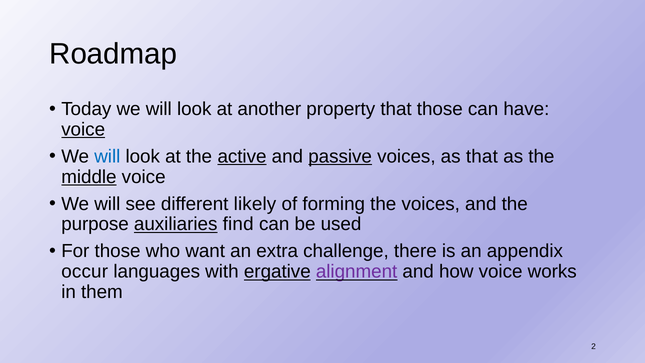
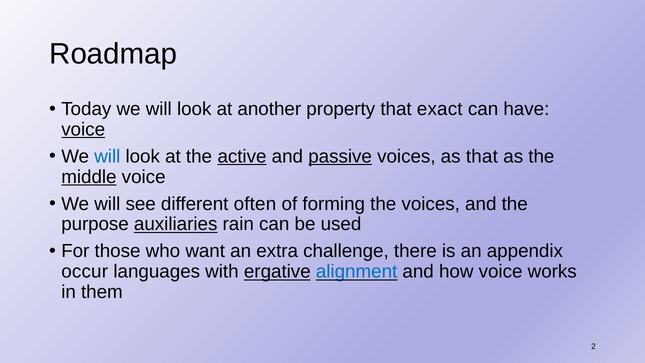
that those: those -> exact (440, 109)
likely: likely -> often (255, 204)
find: find -> rain (238, 224)
alignment colour: purple -> blue (357, 271)
